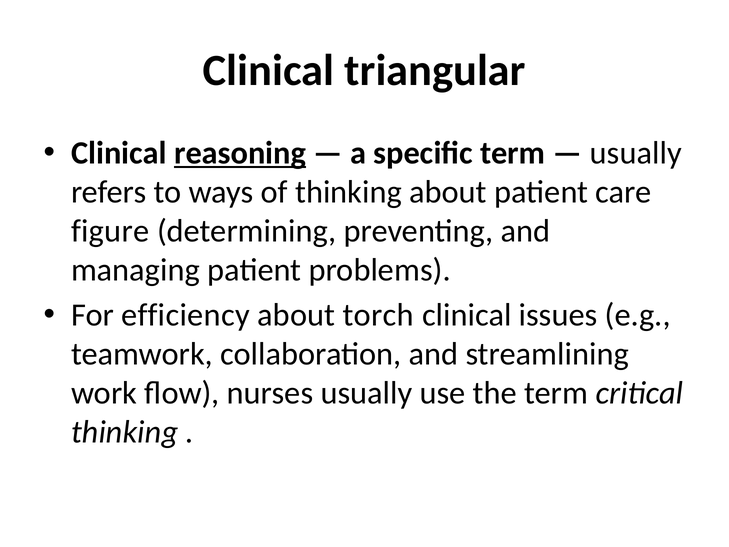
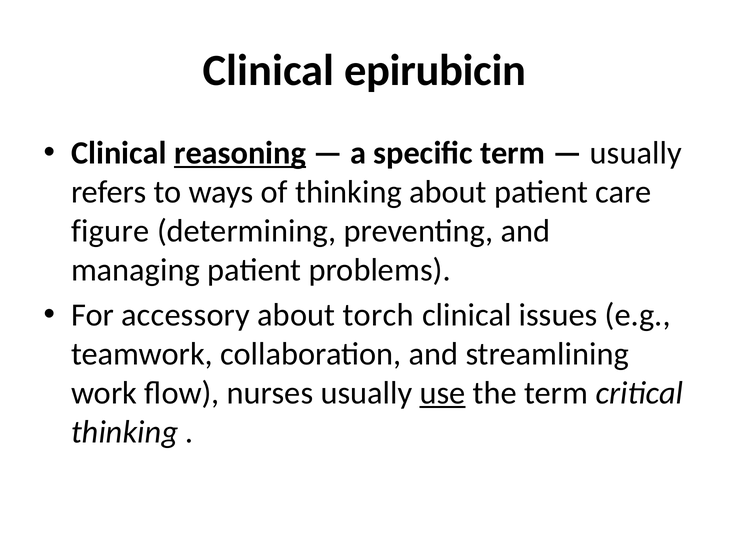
triangular: triangular -> epirubicin (435, 71)
efficiency: efficiency -> accessory (186, 315)
use underline: none -> present (443, 393)
